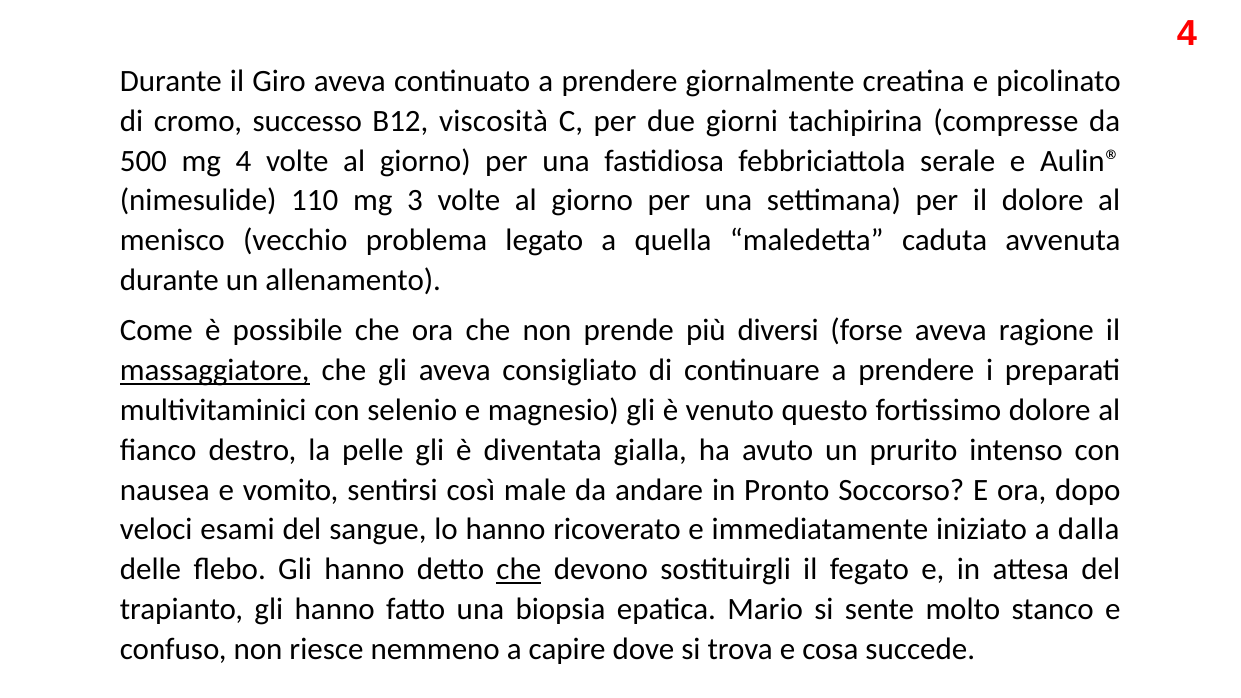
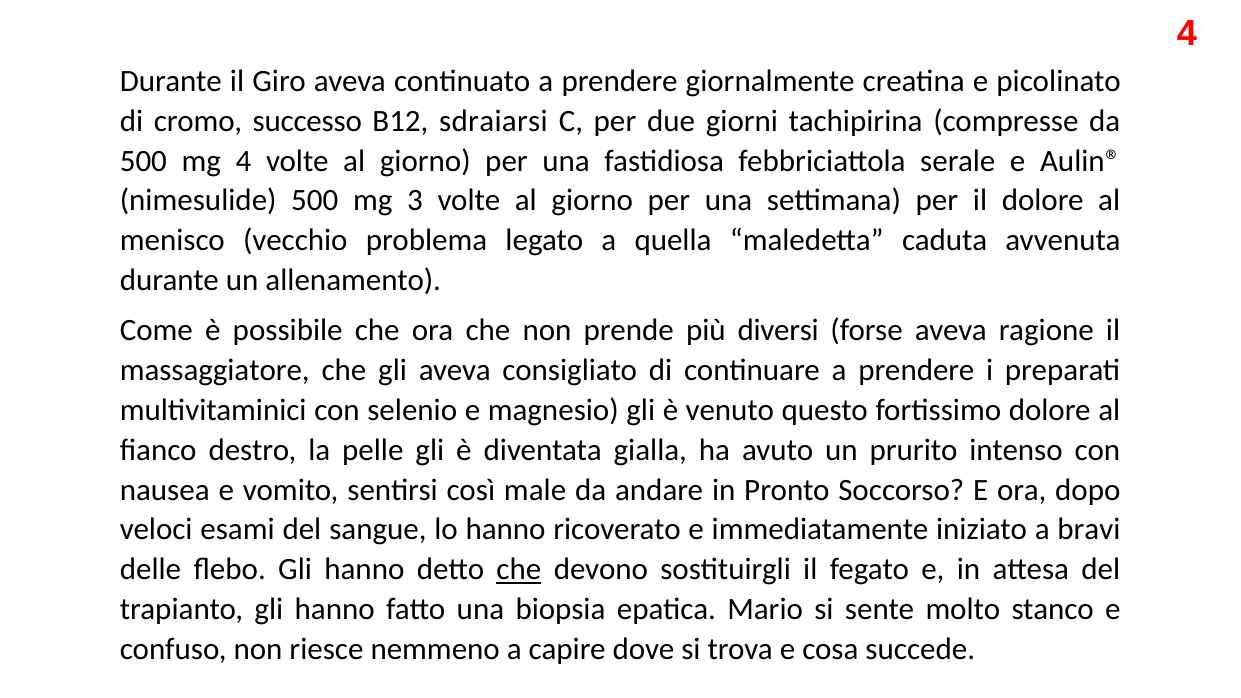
viscosità: viscosità -> sdraiarsi (493, 121)
nimesulide 110: 110 -> 500 (315, 201)
massaggiatore underline: present -> none (215, 370)
dalla: dalla -> bravi (1089, 530)
